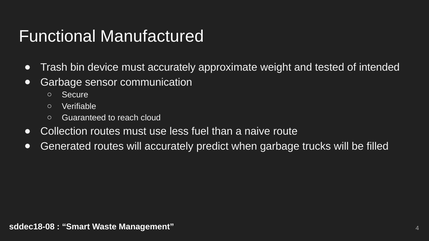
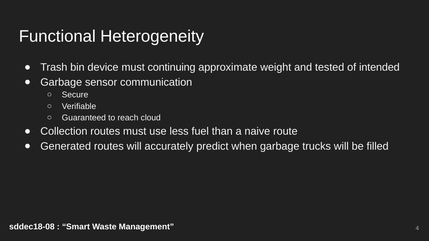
Manufactured: Manufactured -> Heterogeneity (152, 36)
must accurately: accurately -> continuing (172, 67)
